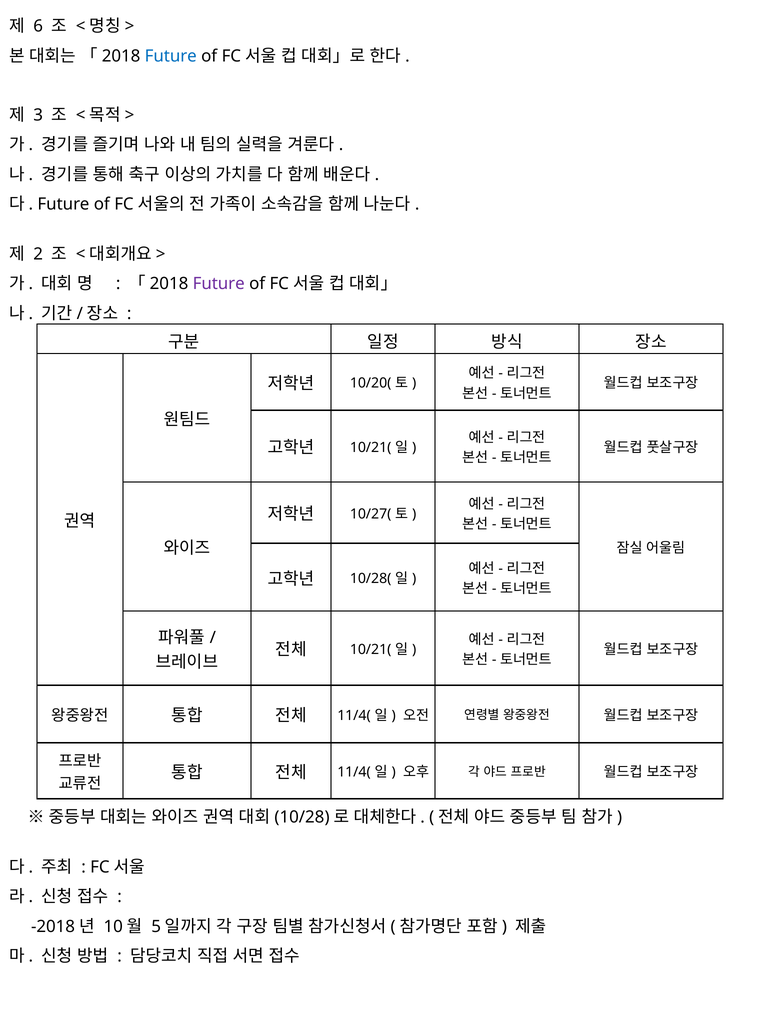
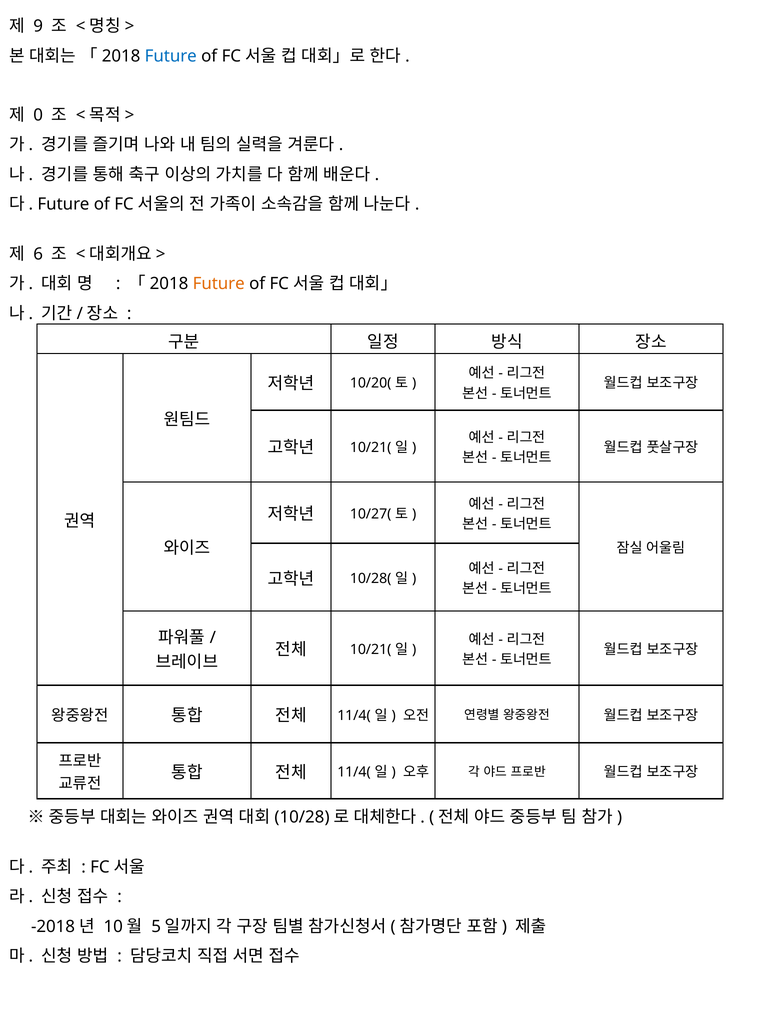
6: 6 -> 9 (38, 26)
3: 3 -> 0 (38, 115)
2: 2 -> 6 (38, 254)
Future colour: purple -> orange (219, 284)
